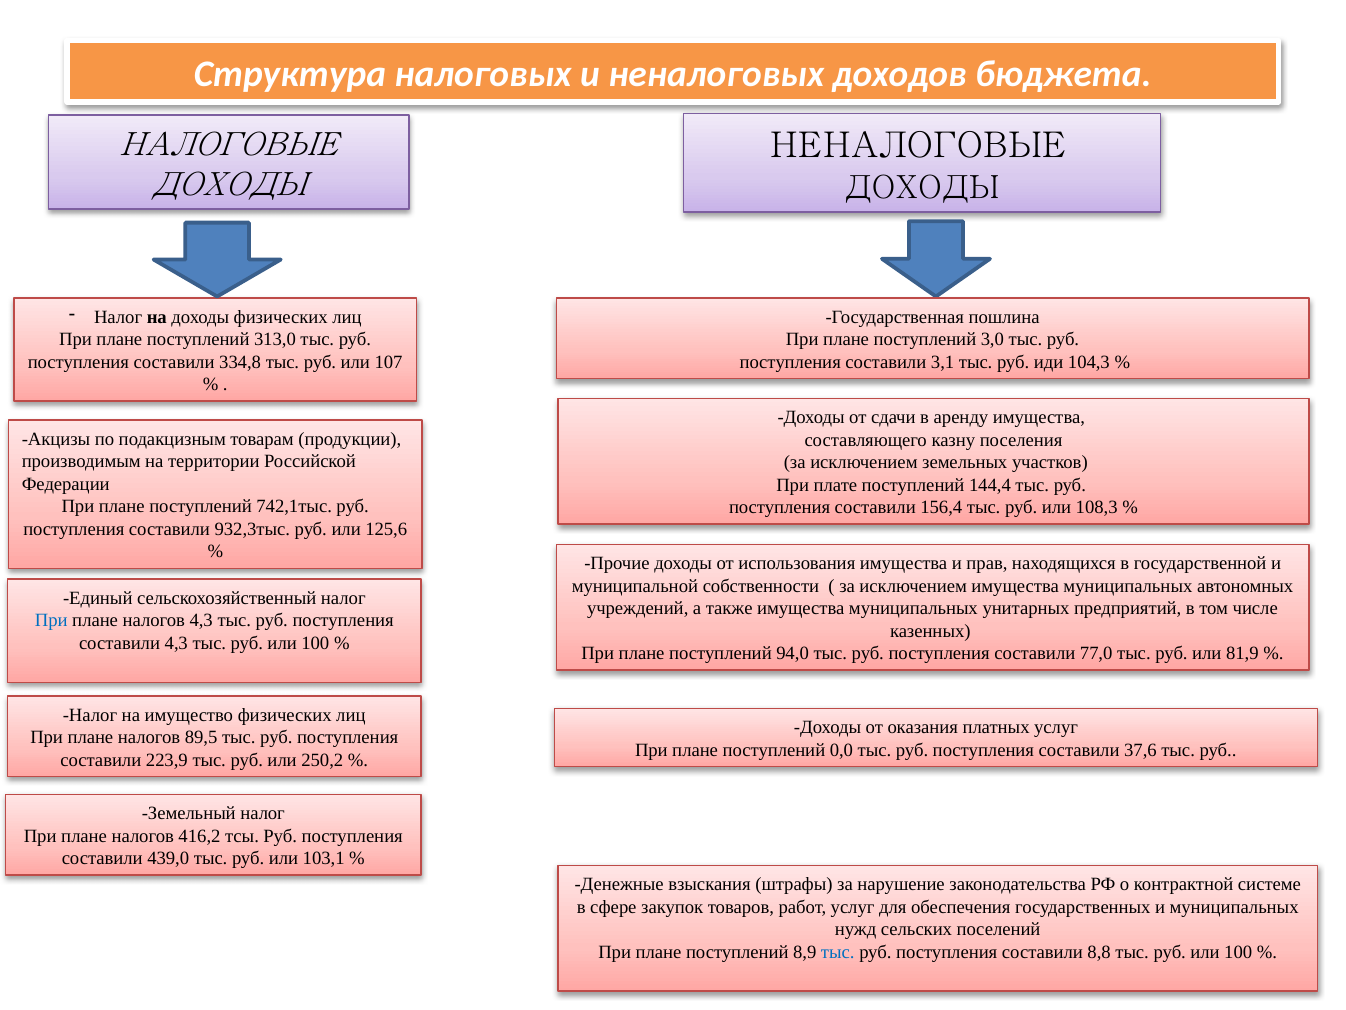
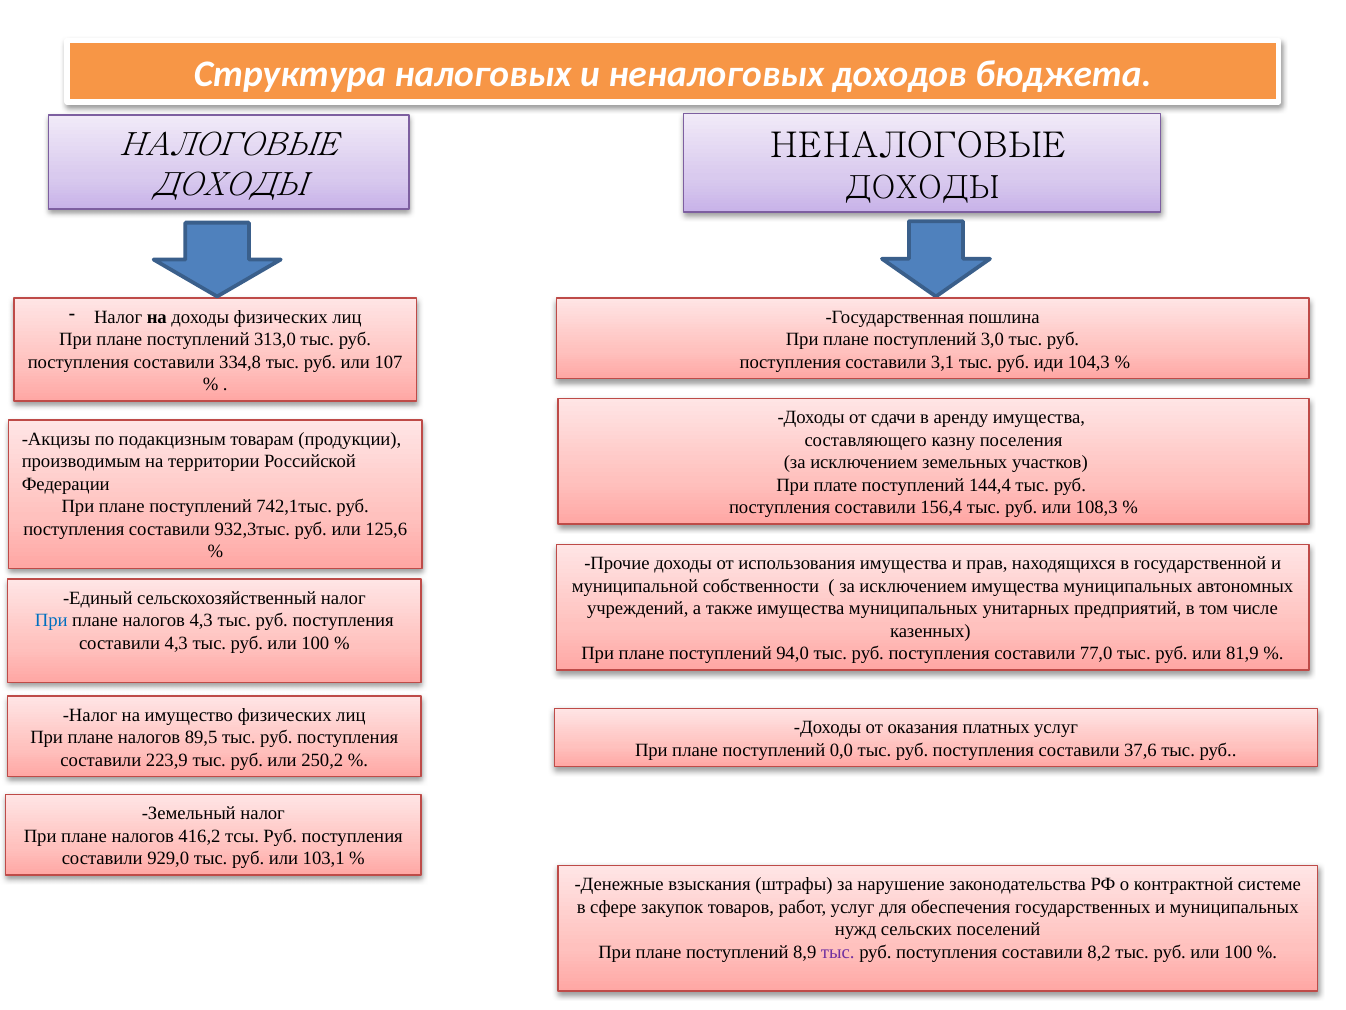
439,0: 439,0 -> 929,0 (168, 858)
тыс colour: blue -> purple (838, 952)
8,8: 8,8 -> 8,2 (1099, 952)
